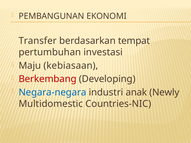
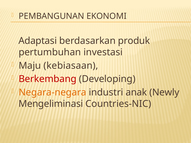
Transfer: Transfer -> Adaptasi (38, 41)
tempat: tempat -> produk (134, 41)
Negara-negara colour: blue -> orange (52, 92)
Multidomestic: Multidomestic -> Mengeliminasi (51, 104)
